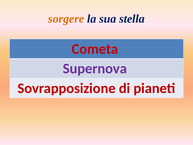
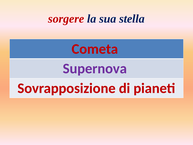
sorgere colour: orange -> red (66, 19)
